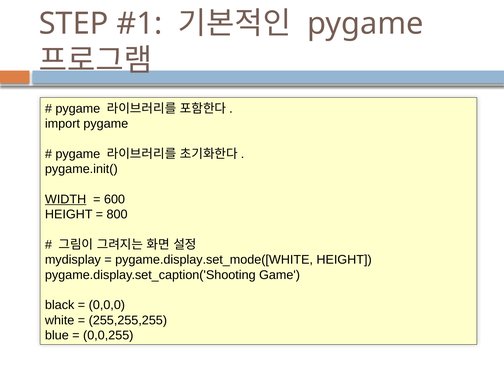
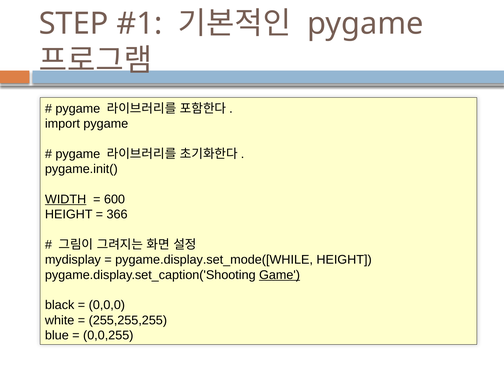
800: 800 -> 366 (117, 214)
pygame.display.set_mode([WHITE: pygame.display.set_mode([WHITE -> pygame.display.set_mode([WHILE (214, 260)
Game underline: none -> present (280, 275)
